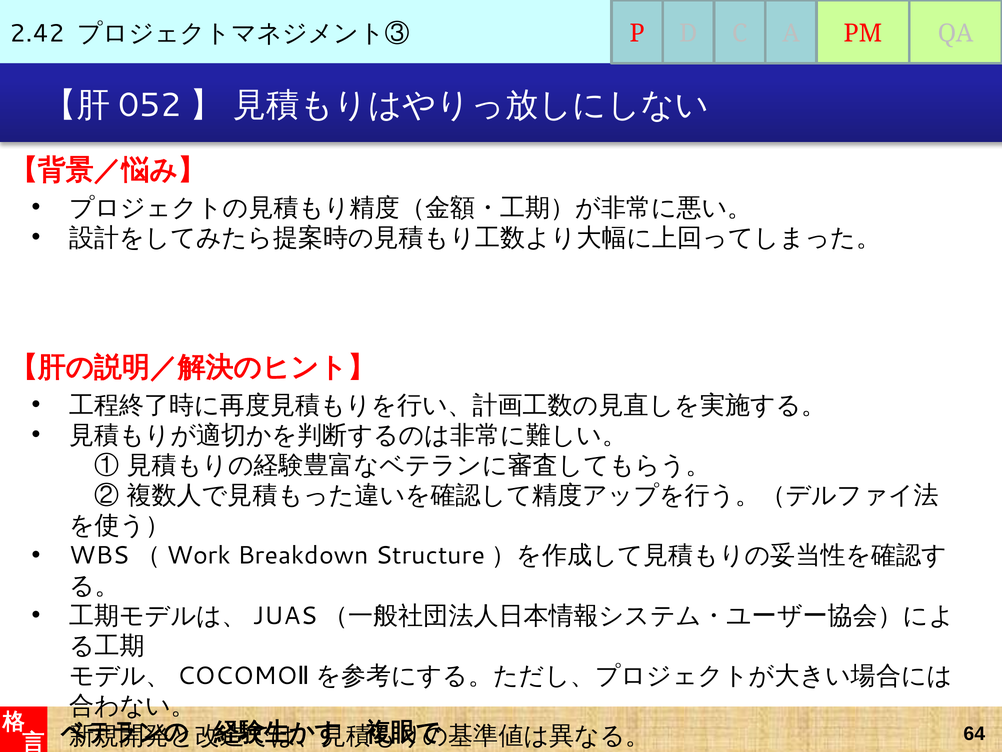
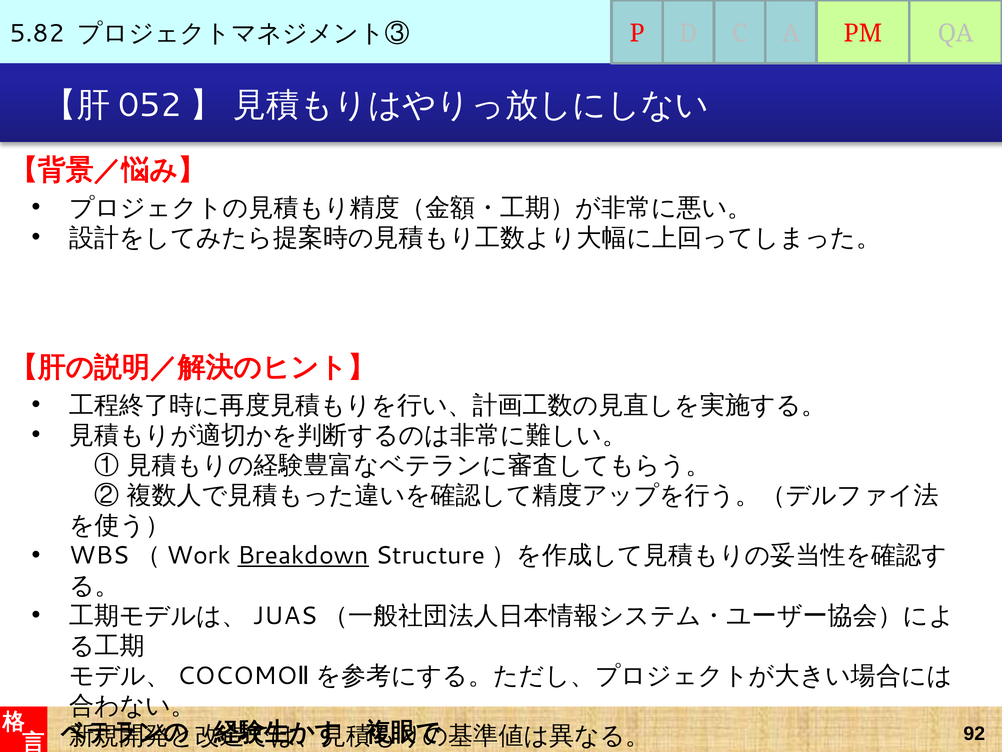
2.42: 2.42 -> 5.82 (37, 33)
Breakdown underline: none -> present (303, 555)
64: 64 -> 92 (974, 733)
